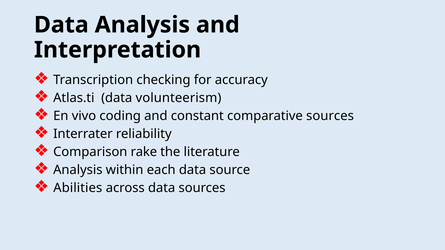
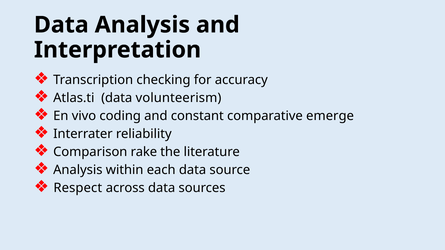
comparative sources: sources -> emerge (330, 116)
Abilities: Abilities -> Respect (78, 188)
